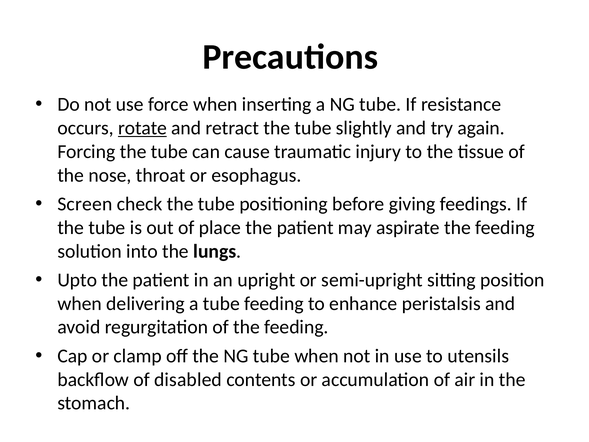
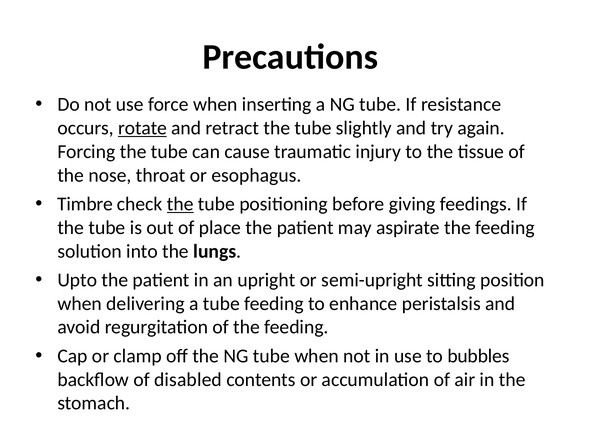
Screen: Screen -> Timbre (85, 204)
the underline: none -> present (180, 204)
utensils: utensils -> bubbles (478, 356)
